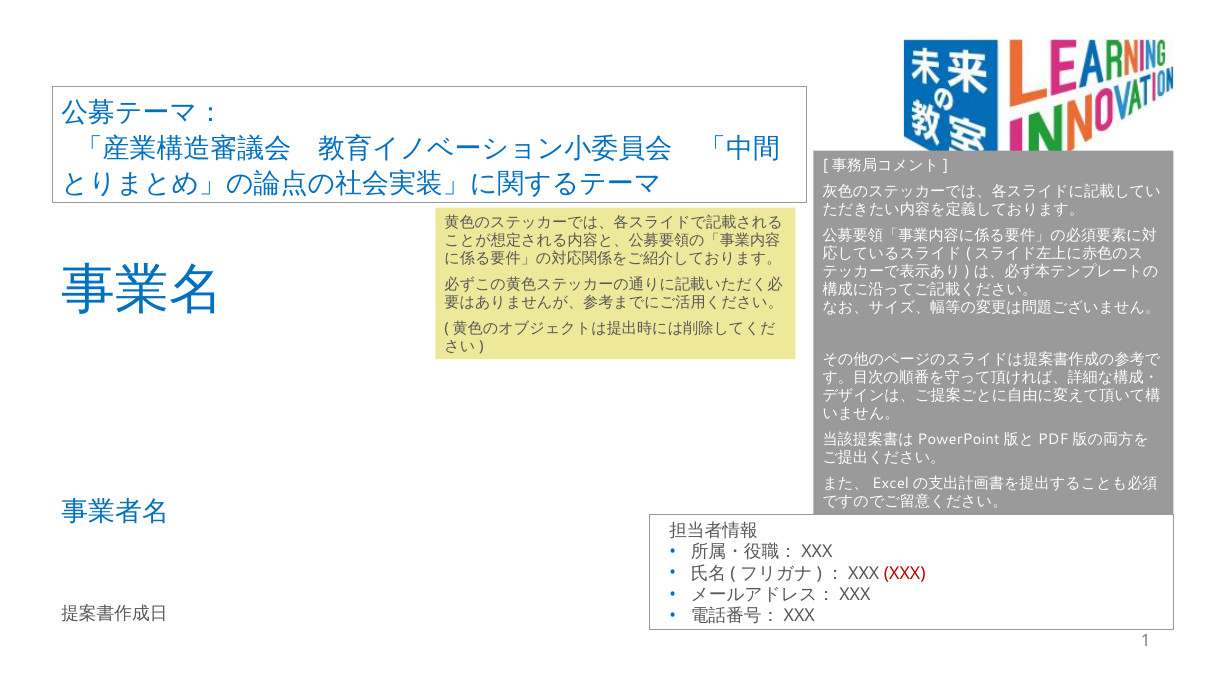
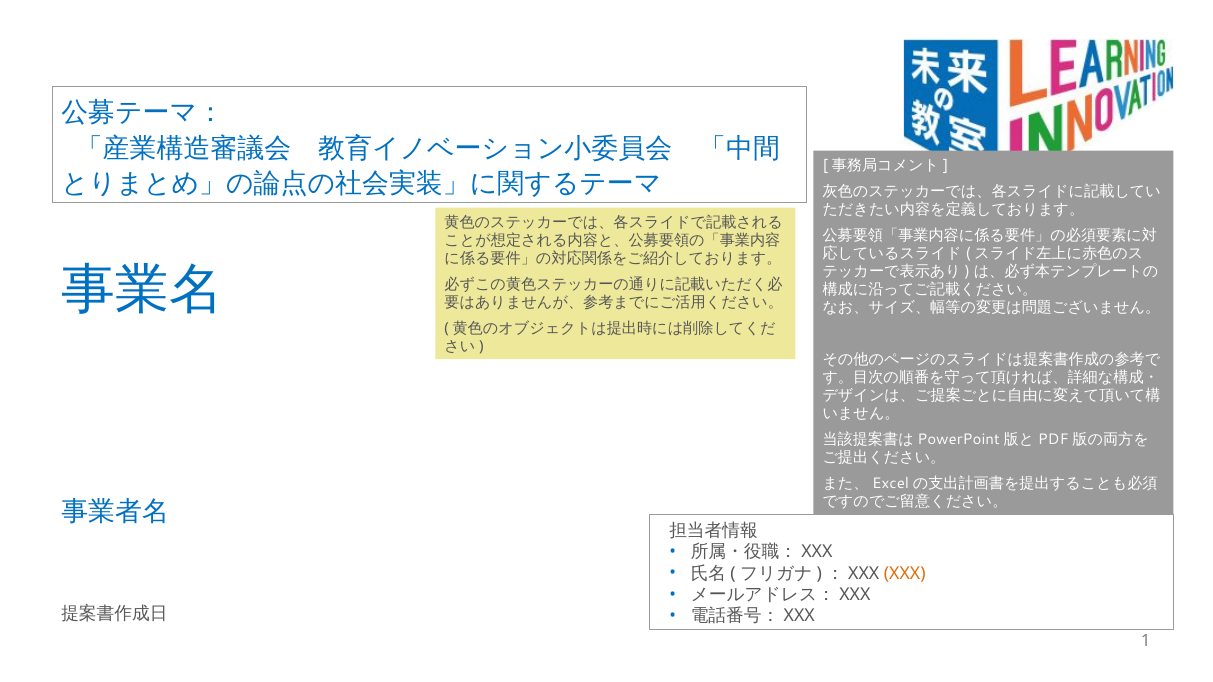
XXX colour: red -> orange (905, 574)
